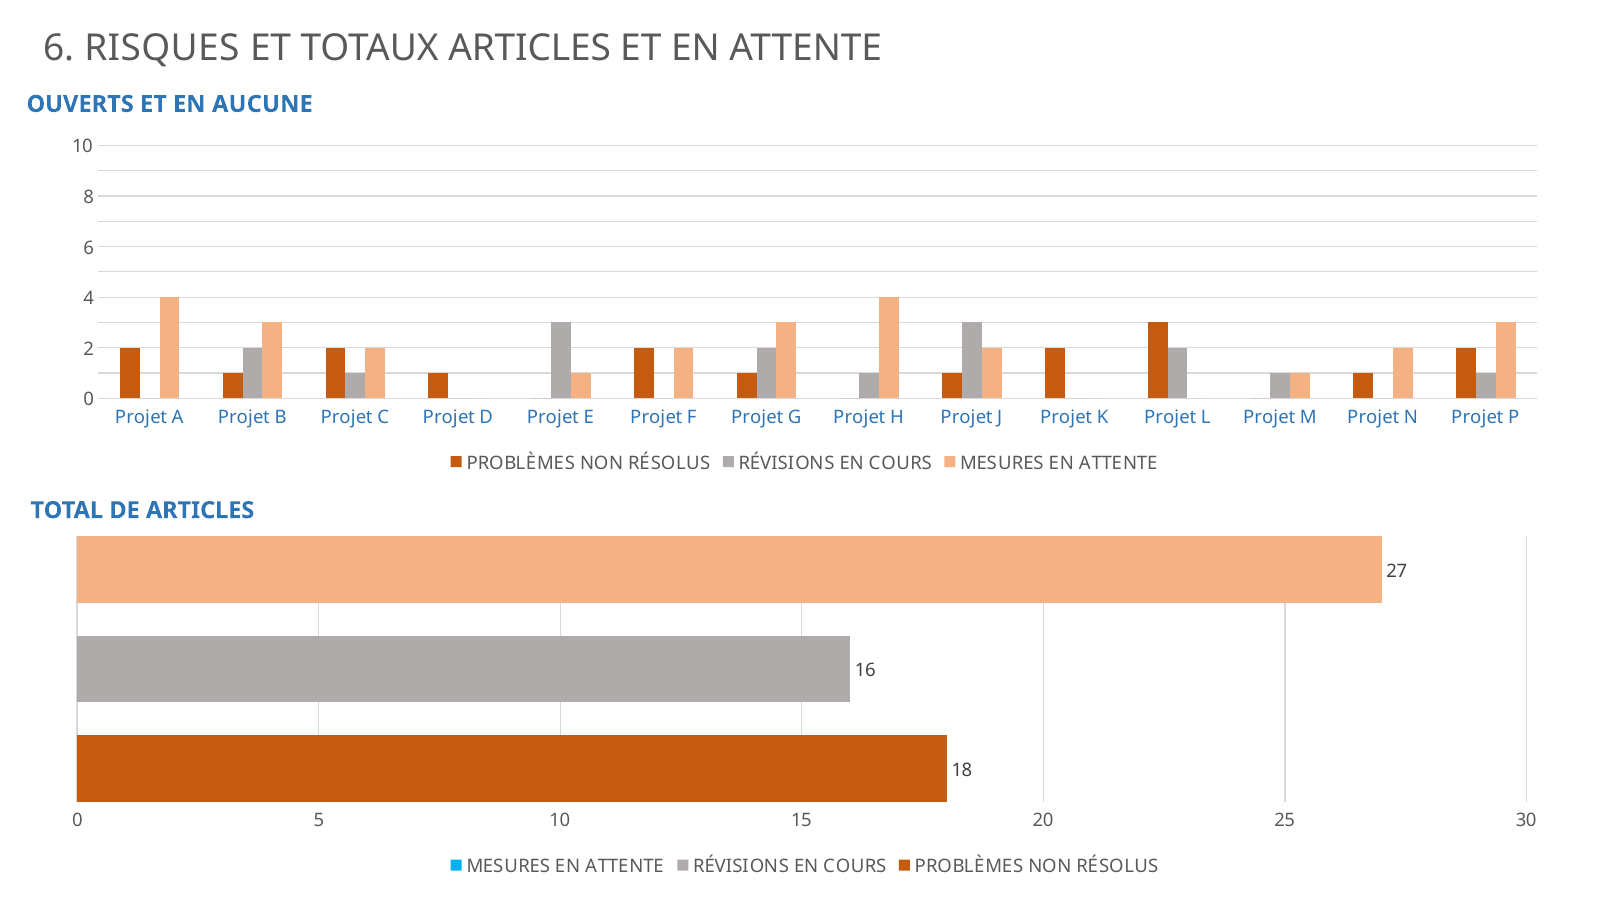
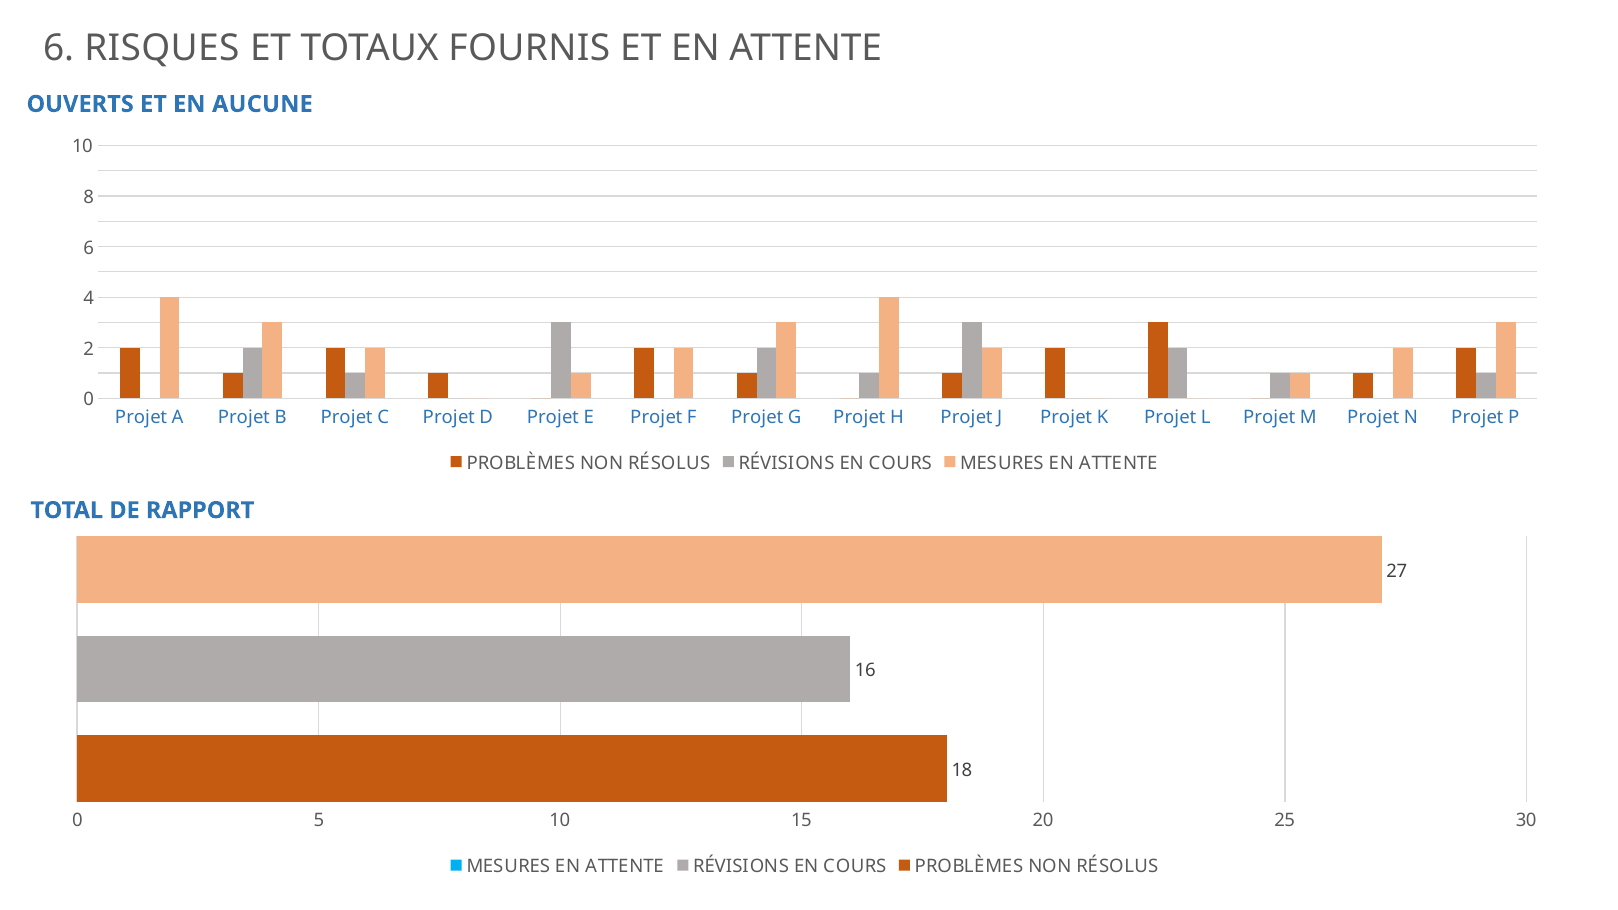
TOTAUX ARTICLES: ARTICLES -> FOURNIS (529, 48)
DE ARTICLES: ARTICLES -> RAPPORT (200, 510)
